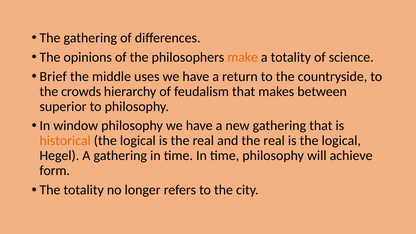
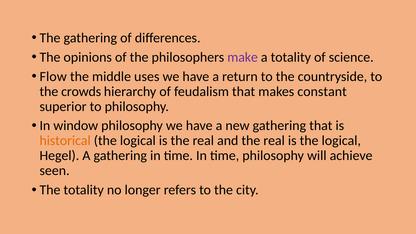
make colour: orange -> purple (243, 57)
Brief: Brief -> Flow (53, 76)
between: between -> constant (322, 91)
form: form -> seen (55, 171)
